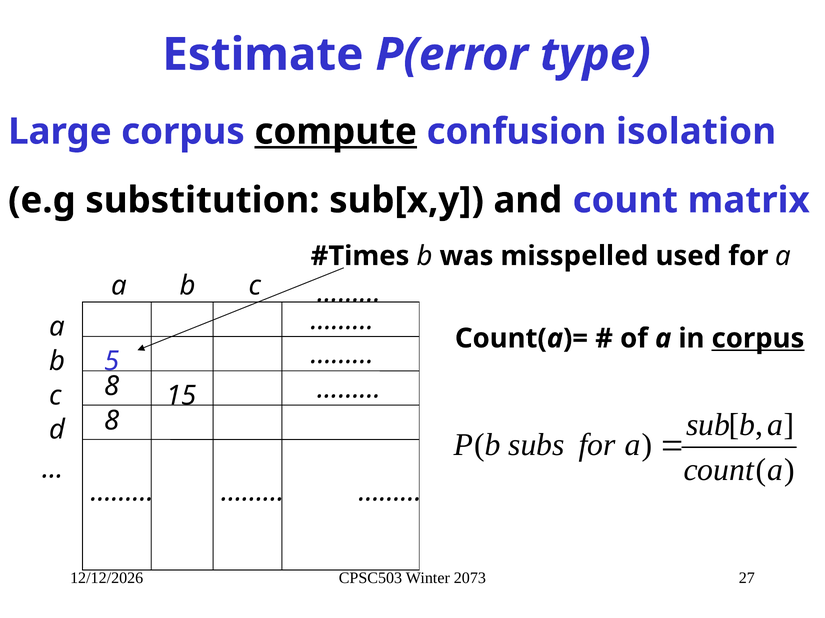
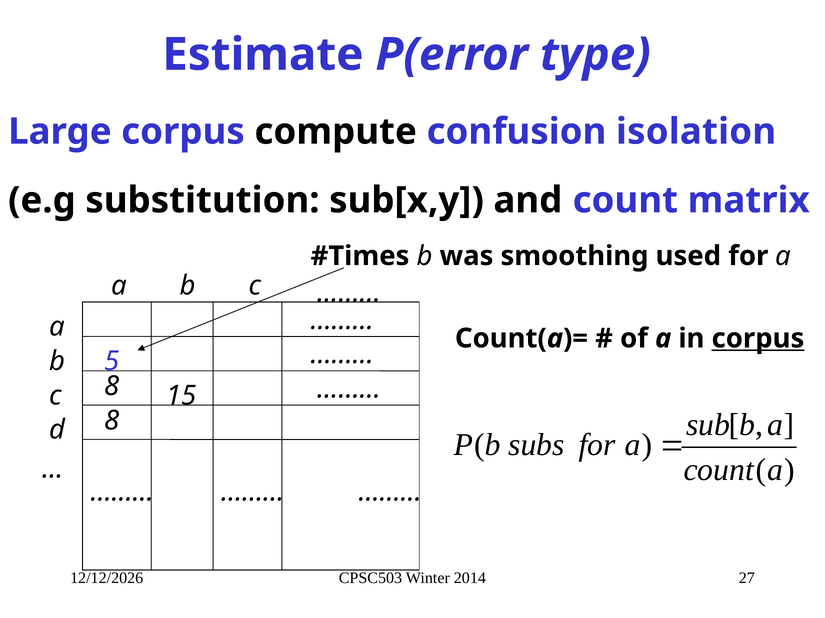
compute underline: present -> none (336, 132)
misspelled: misspelled -> smoothing (575, 256)
2073: 2073 -> 2014 (470, 579)
